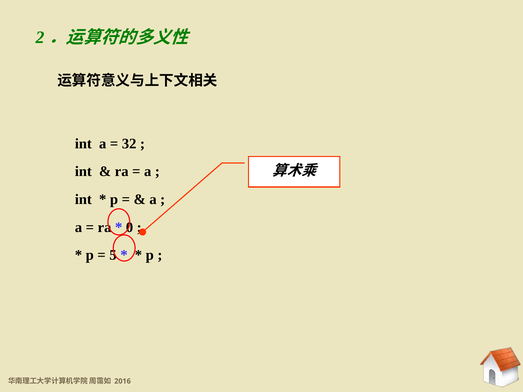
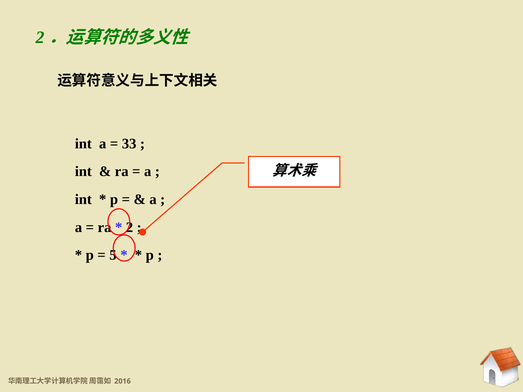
32: 32 -> 33 (129, 144)
0: 0 -> 2 (130, 227)
